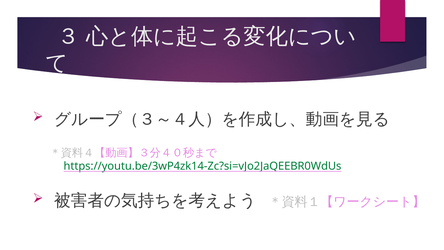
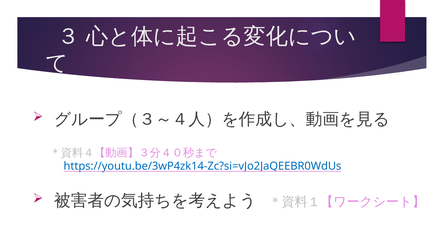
https://youtu.be/3wP4zk14-Zc?si=vJo2JaQEEBR0WdUs colour: green -> blue (202, 166)
